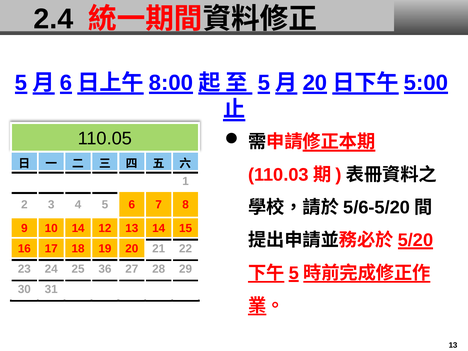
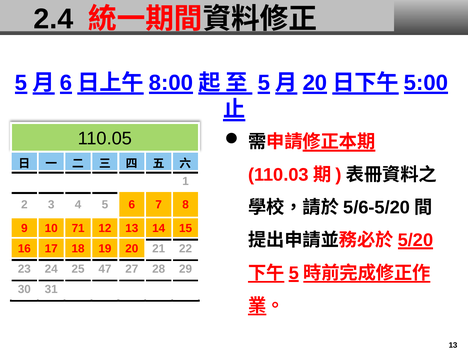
10 14: 14 -> 71 (78, 228)
36: 36 -> 47 (105, 269)
